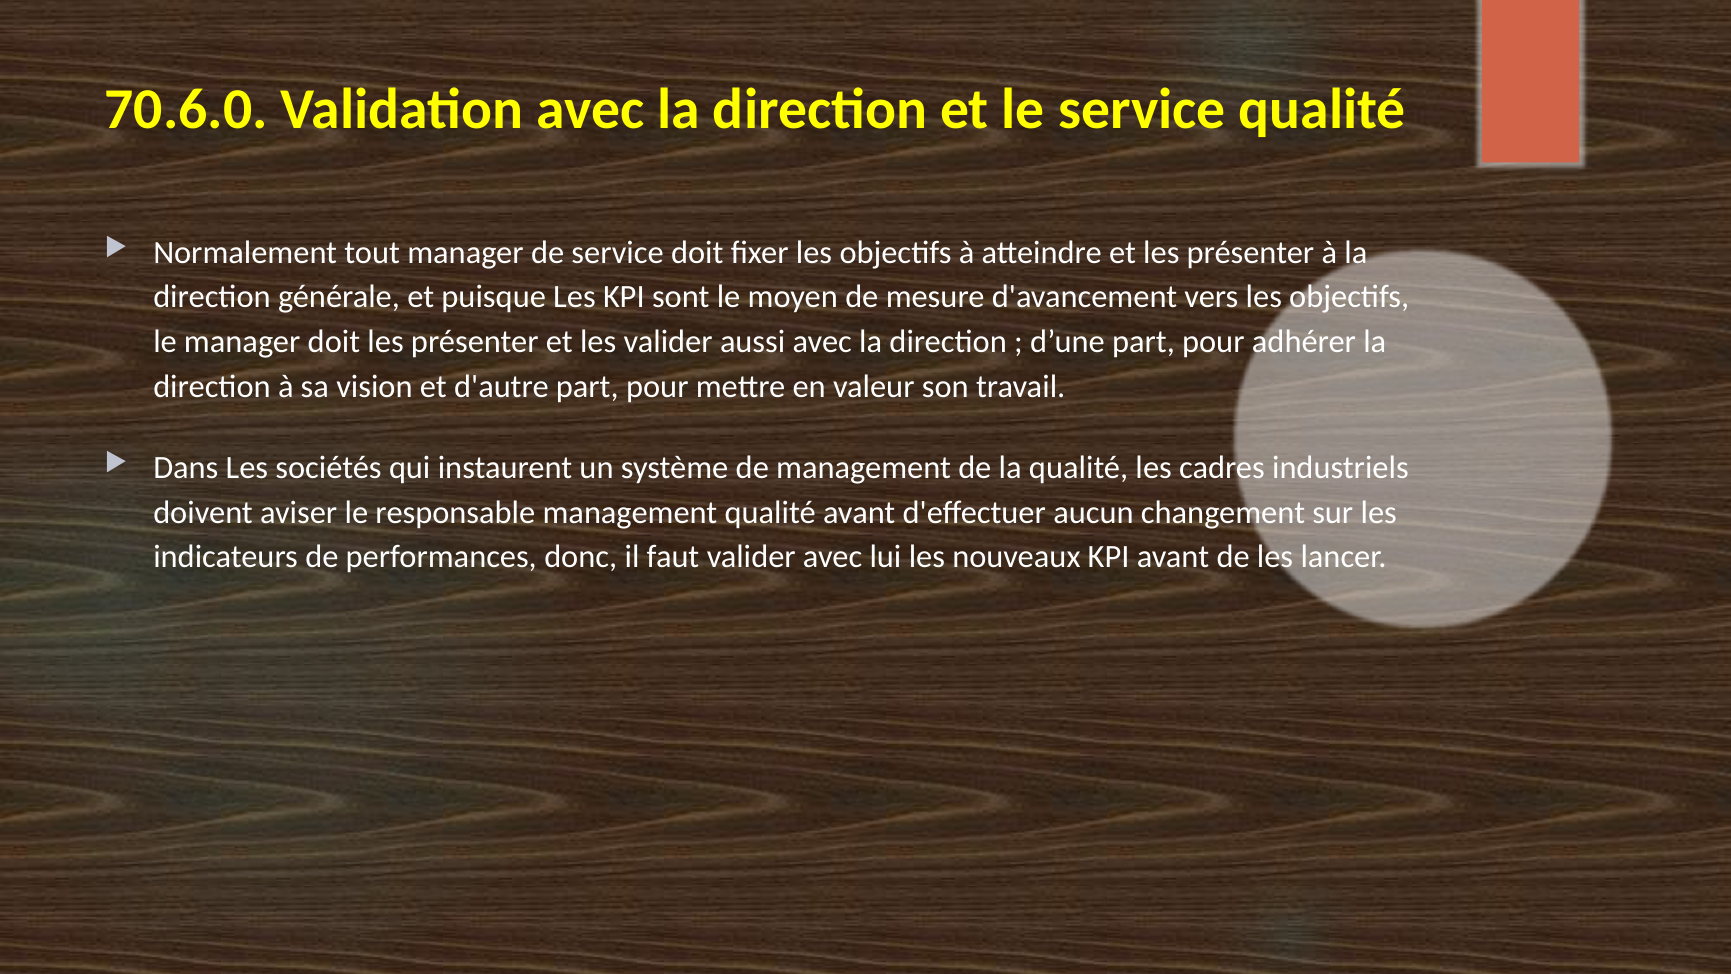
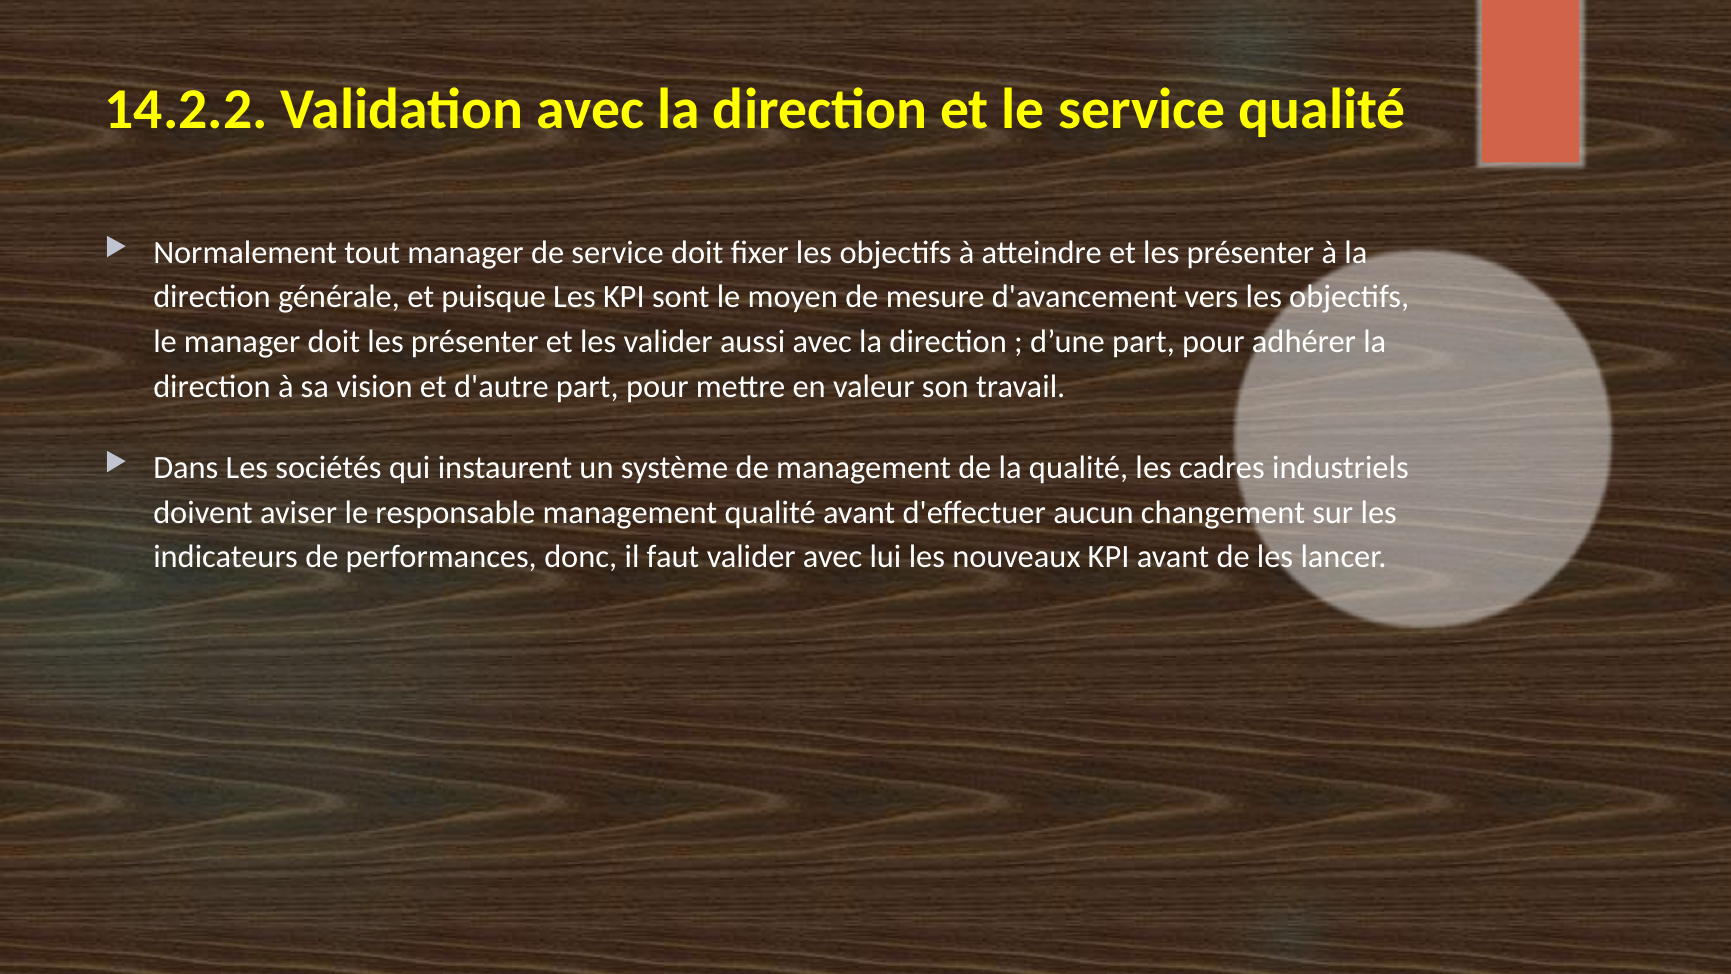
70.6.0: 70.6.0 -> 14.2.2 (186, 109)
